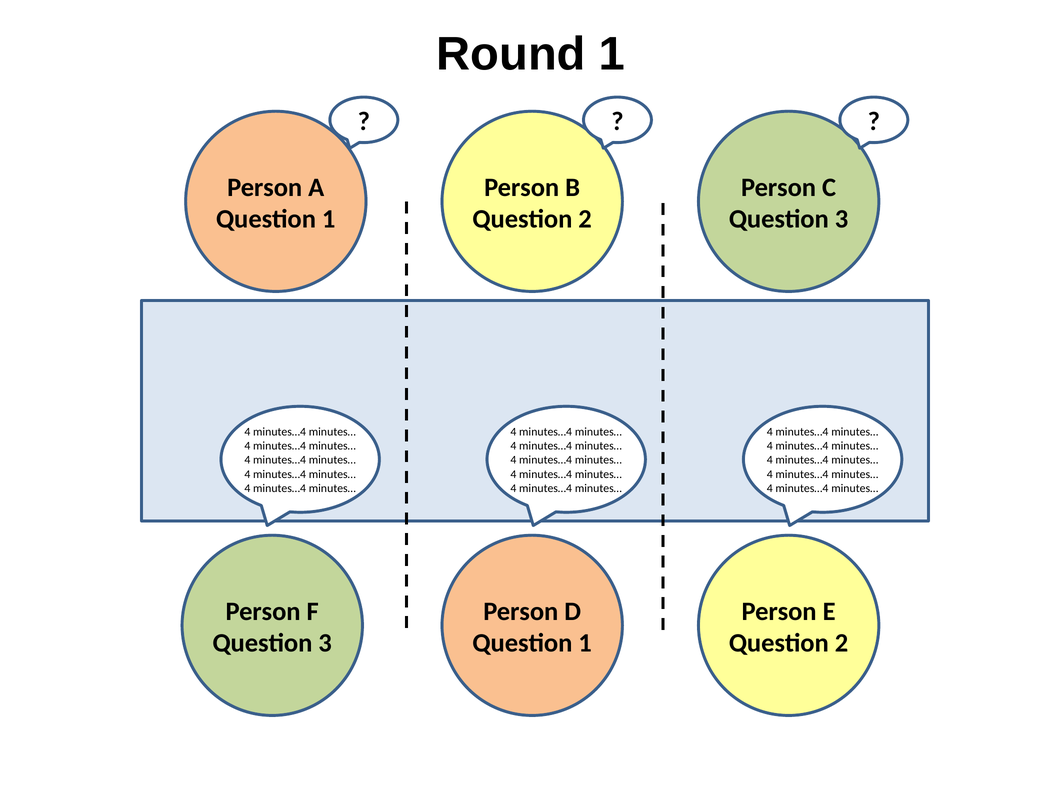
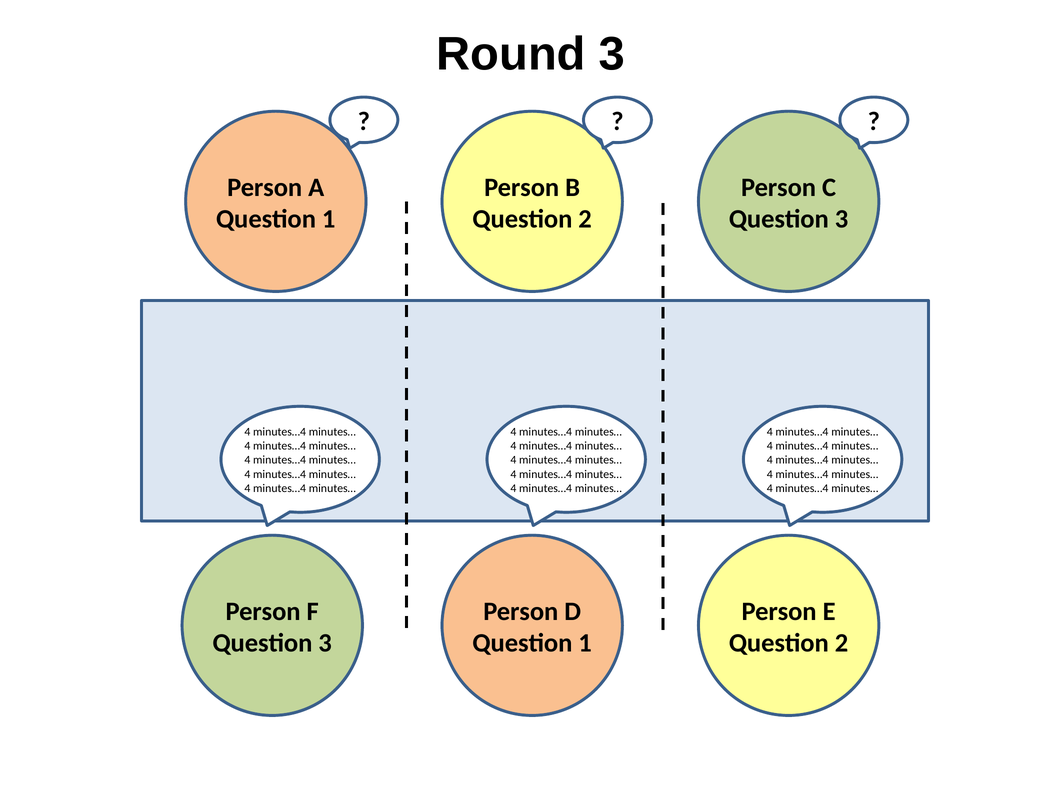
Round 1: 1 -> 3 (612, 54)
